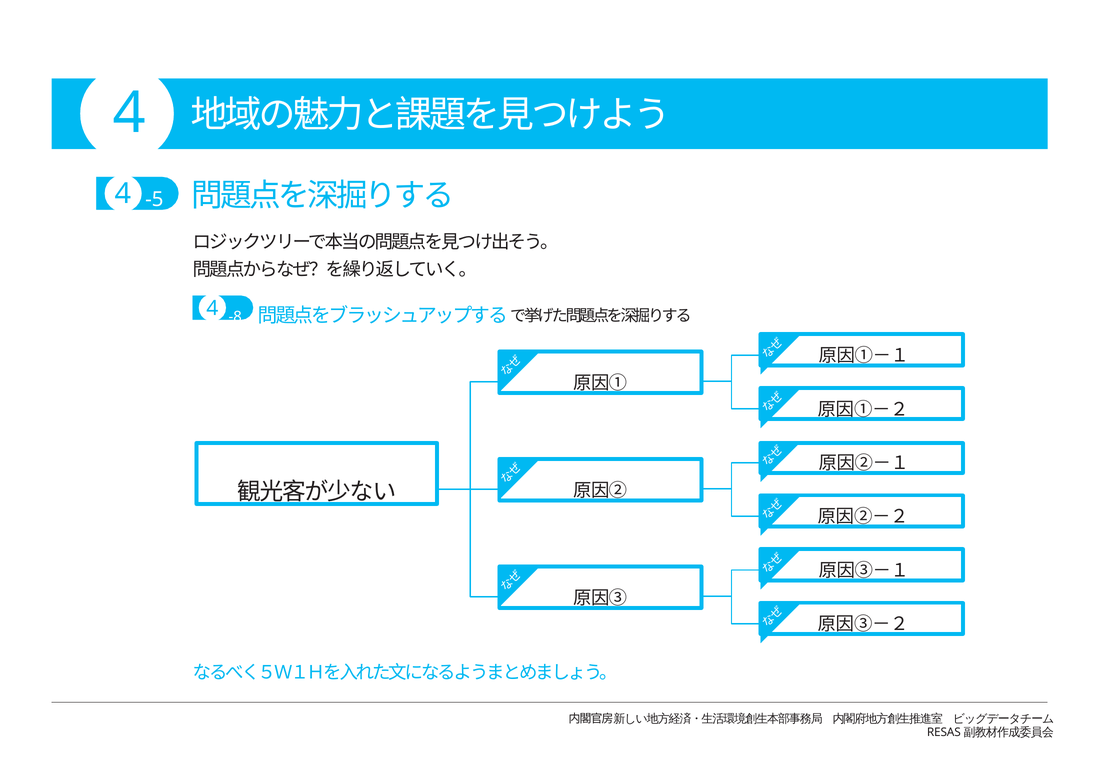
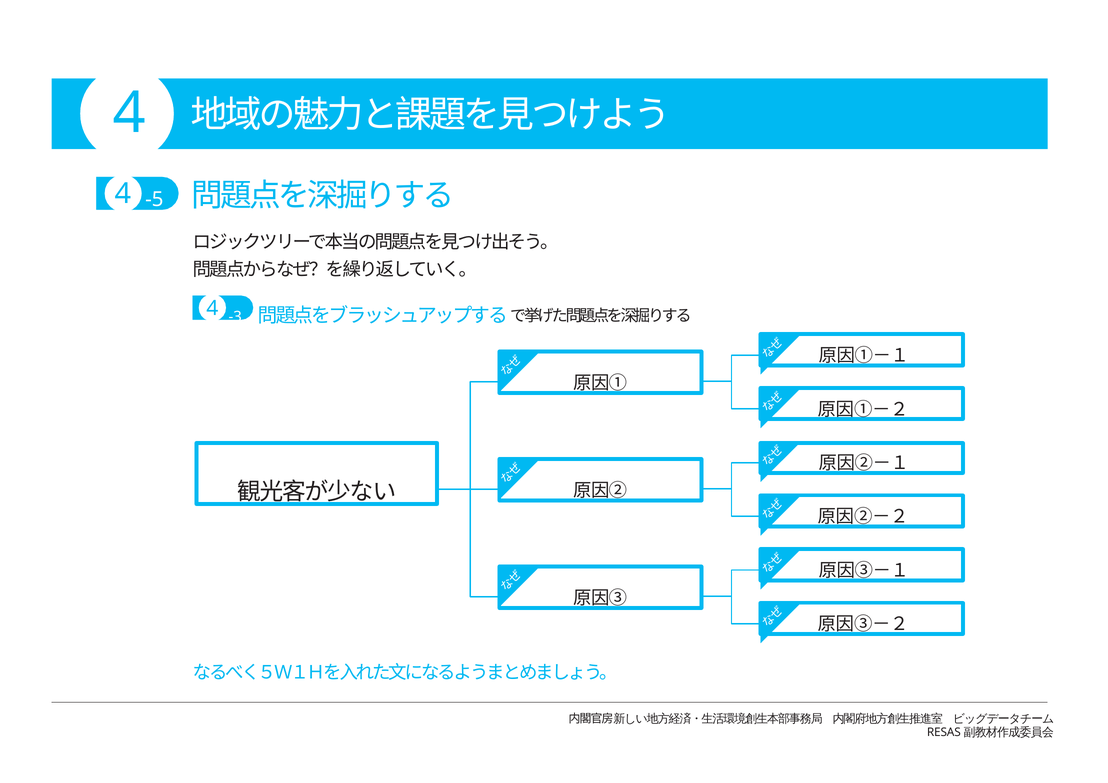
-8: -8 -> -3 (235, 317)
